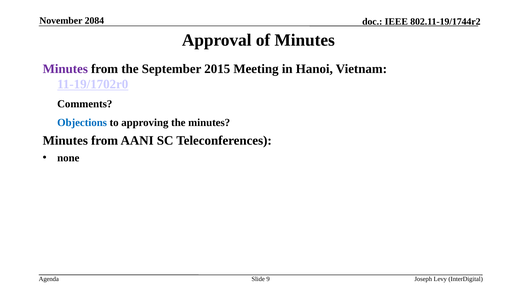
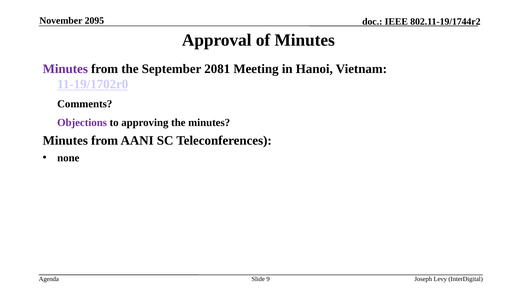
2084: 2084 -> 2095 (94, 21)
2015: 2015 -> 2081 (217, 69)
Objections colour: blue -> purple (82, 122)
